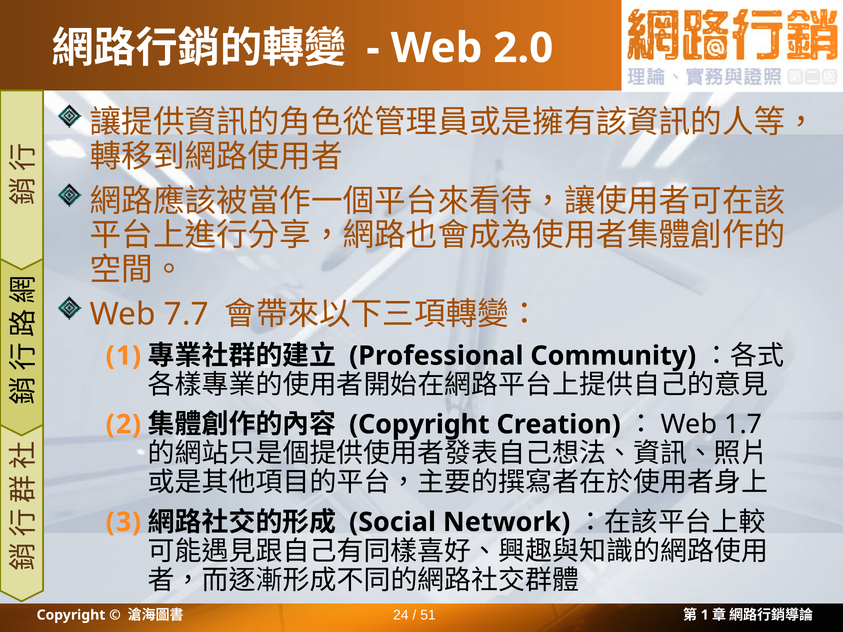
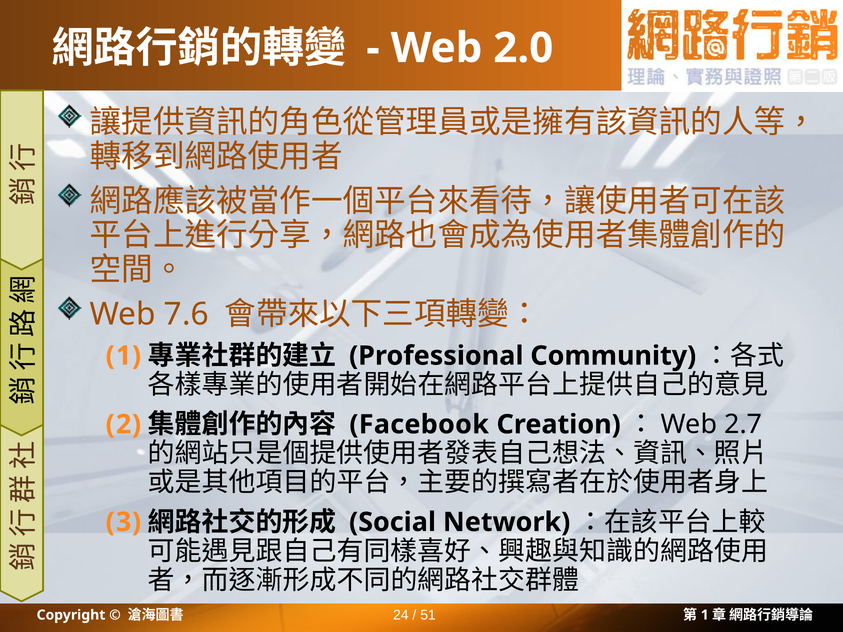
7.7: 7.7 -> 7.6 (186, 314)
Copyright: Copyright -> Facebook (419, 425)
1.7: 1.7 -> 2.7 (743, 425)
